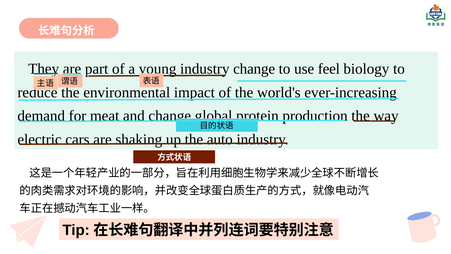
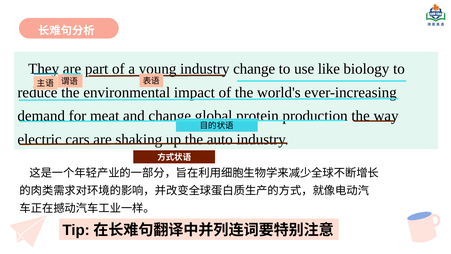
feel: feel -> like (329, 69)
